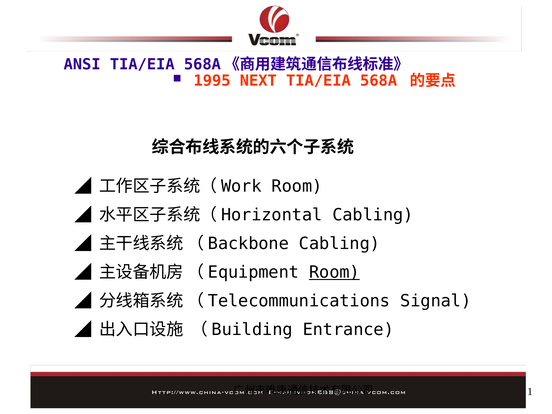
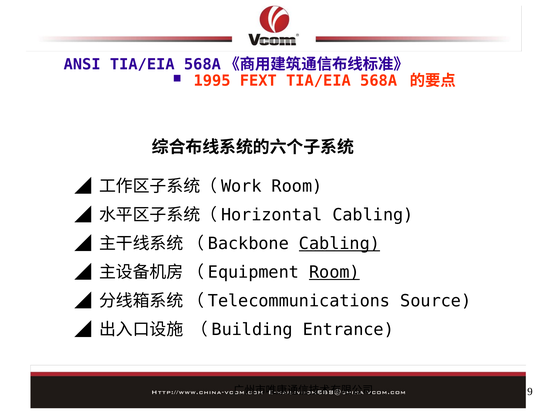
NEXT: NEXT -> FEXT (258, 81)
Cabling underline: none -> present (340, 244)
Signal: Signal -> Source (436, 301)
1: 1 -> 9 (530, 392)
